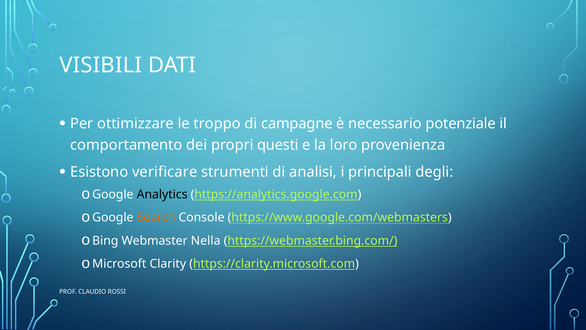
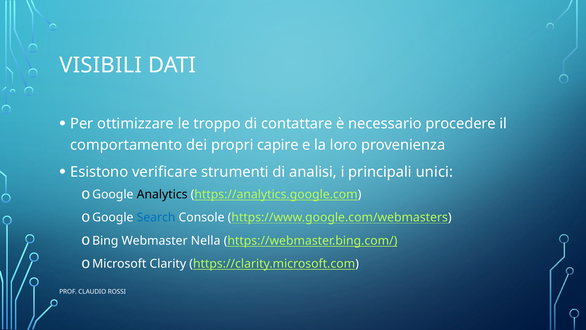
campagne: campagne -> contattare (297, 124)
potenziale: potenziale -> procedere (461, 124)
questi: questi -> capire (278, 145)
degli: degli -> unici (434, 172)
Search colour: orange -> blue (156, 217)
